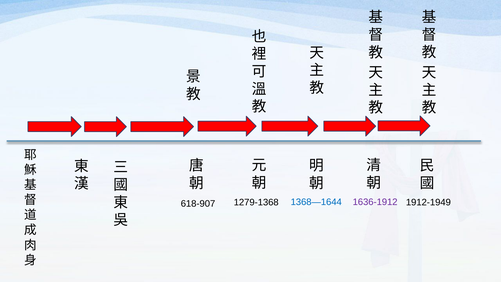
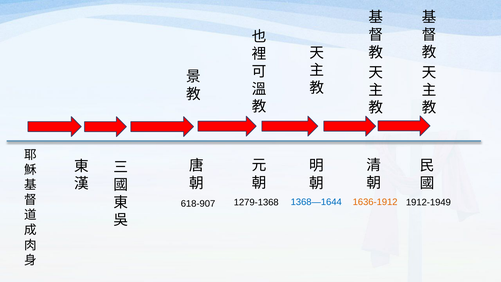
1636-1912 colour: purple -> orange (375, 202)
